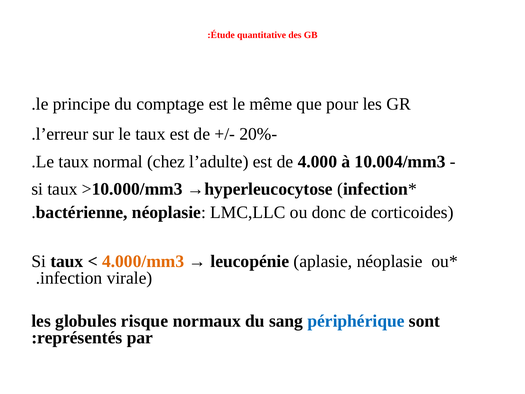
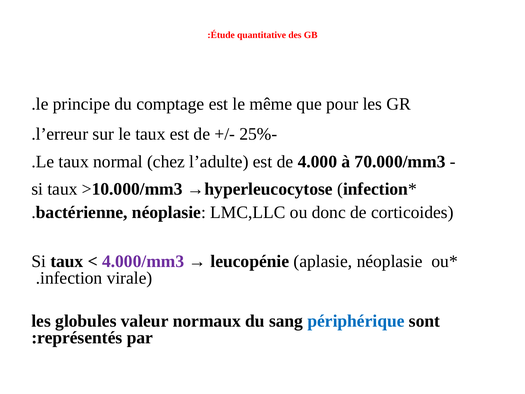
20%: 20% -> 25% (255, 134)
10.004/mm3: 10.004/mm3 -> 70.000/mm3 (400, 161)
4.000/mm3 colour: orange -> purple (143, 261)
risque: risque -> valeur (145, 321)
